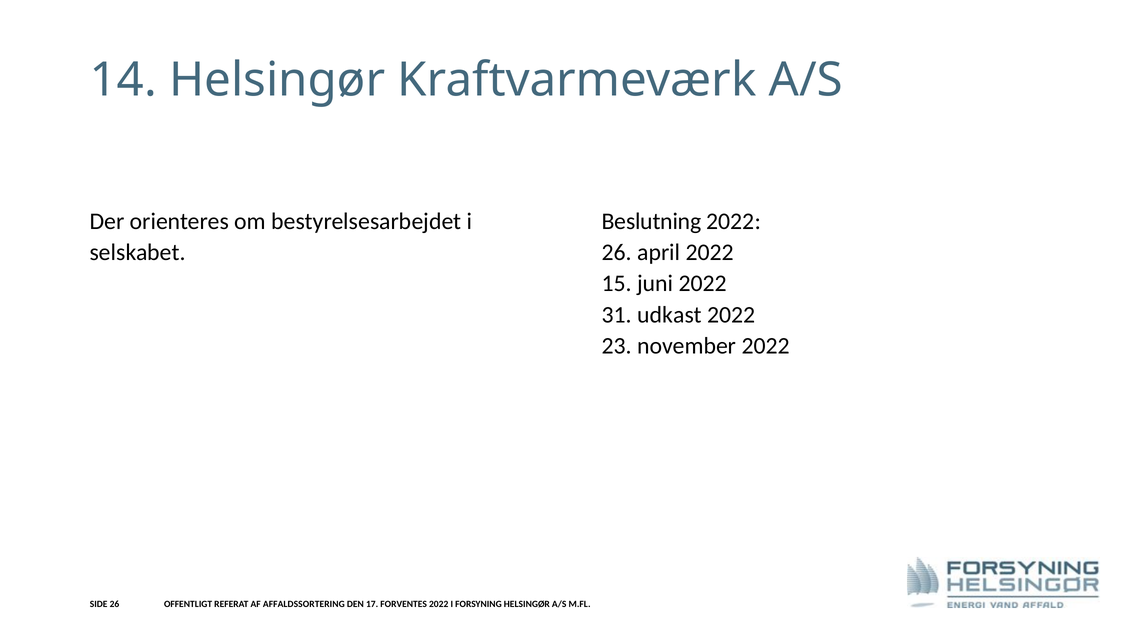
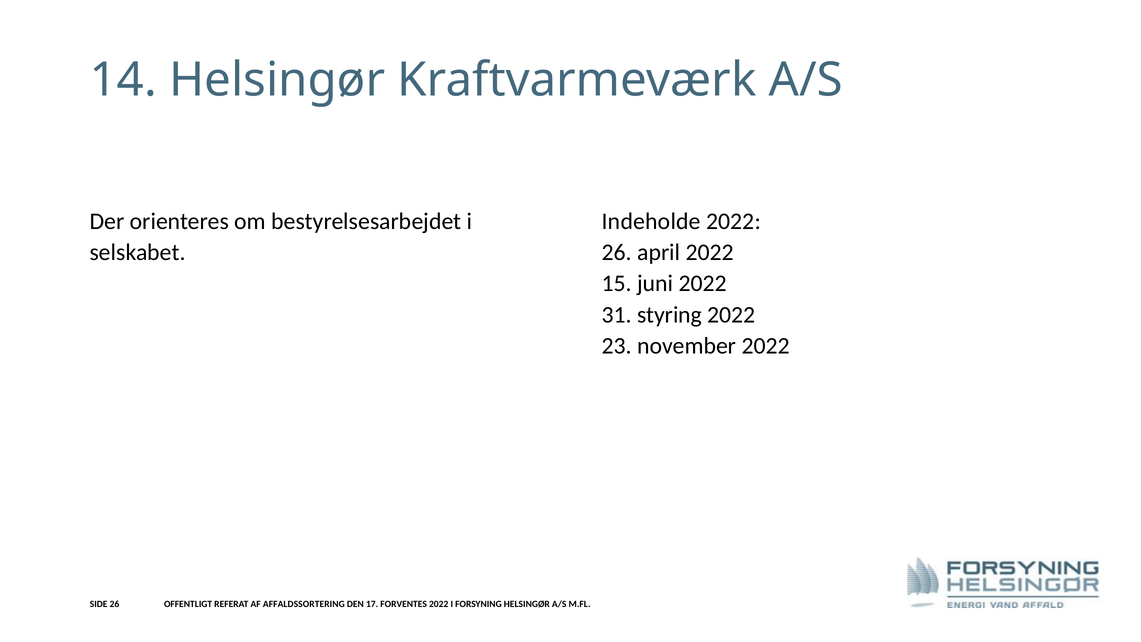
Beslutning: Beslutning -> Indeholde (651, 221)
udkast: udkast -> styring (670, 315)
